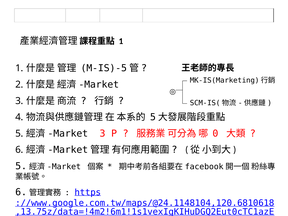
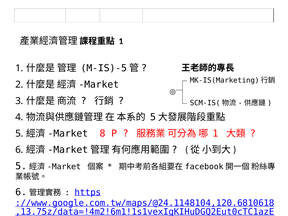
3: 3 -> 8 (102, 133)
0: 0 -> 1 (215, 133)
